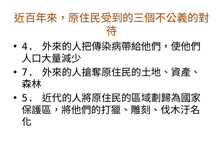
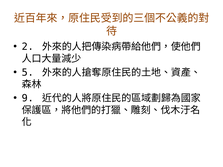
4: 4 -> 2 (28, 47)
7: 7 -> 5 (28, 73)
5: 5 -> 9 (28, 98)
